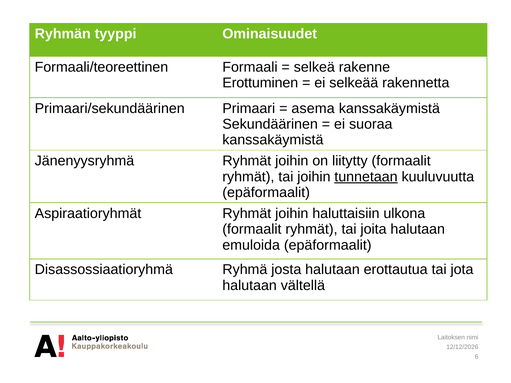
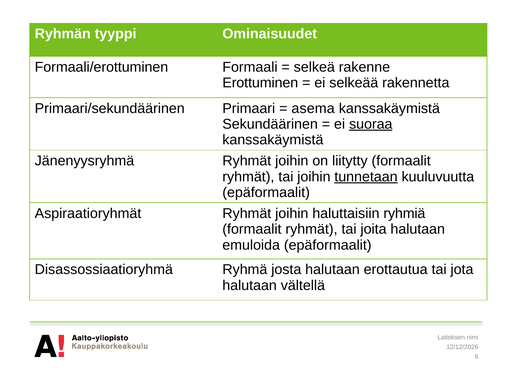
Formaali/teoreettinen: Formaali/teoreettinen -> Formaali/erottuminen (101, 67)
suoraa underline: none -> present (371, 124)
ulkona: ulkona -> ryhmiä (404, 214)
